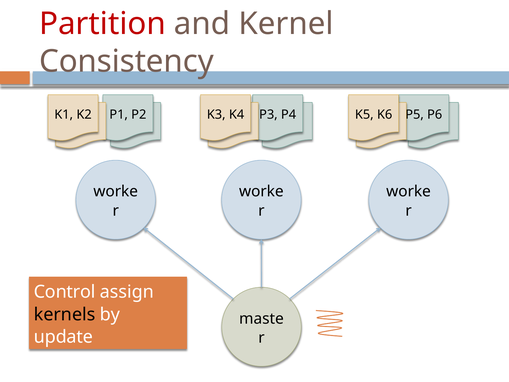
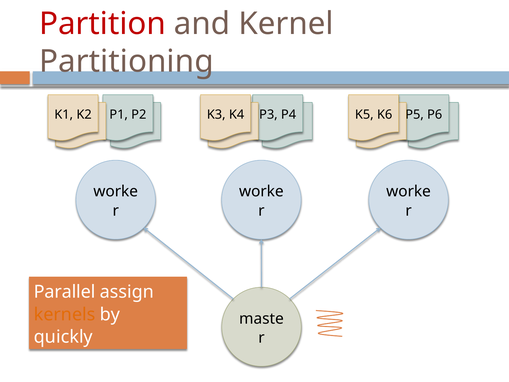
Consistency: Consistency -> Partitioning (126, 61)
Control: Control -> Parallel (65, 292)
kernels colour: black -> orange (65, 314)
update: update -> quickly (63, 337)
